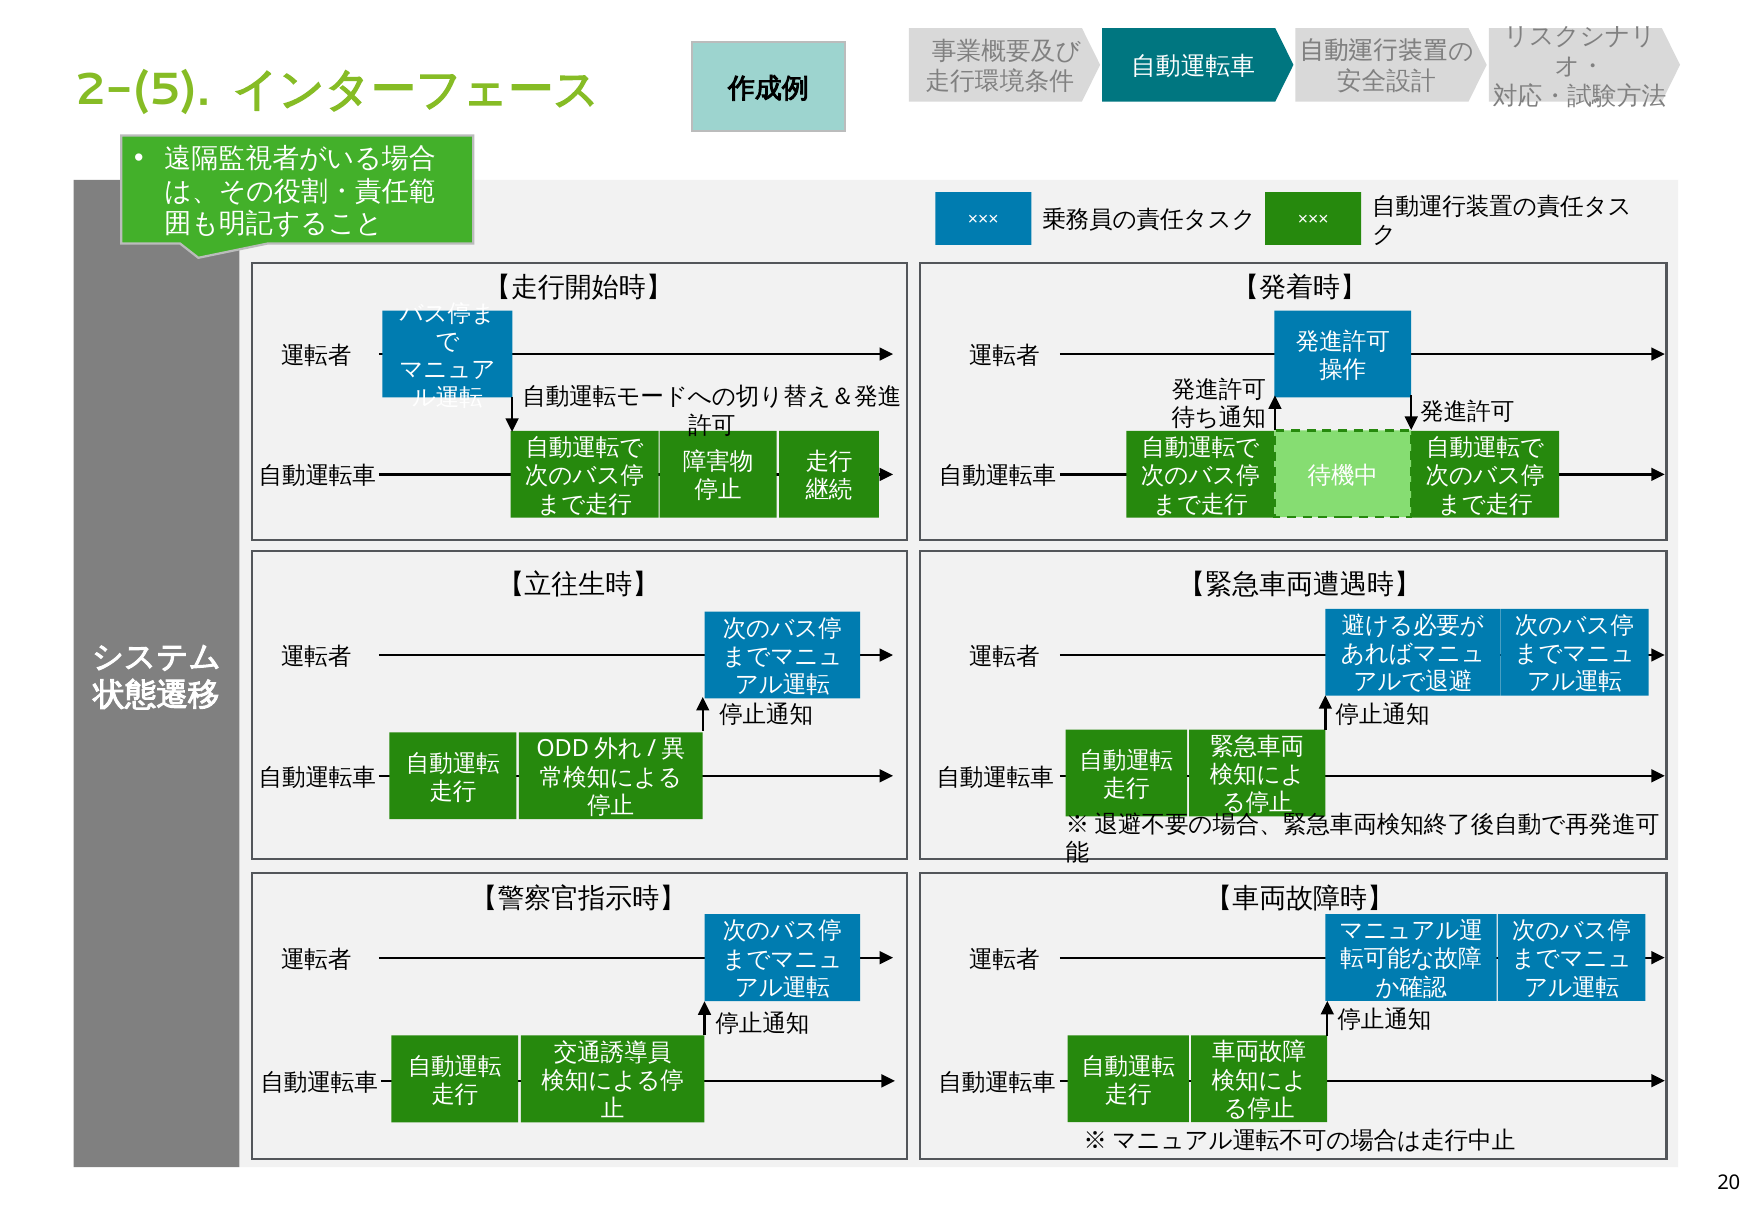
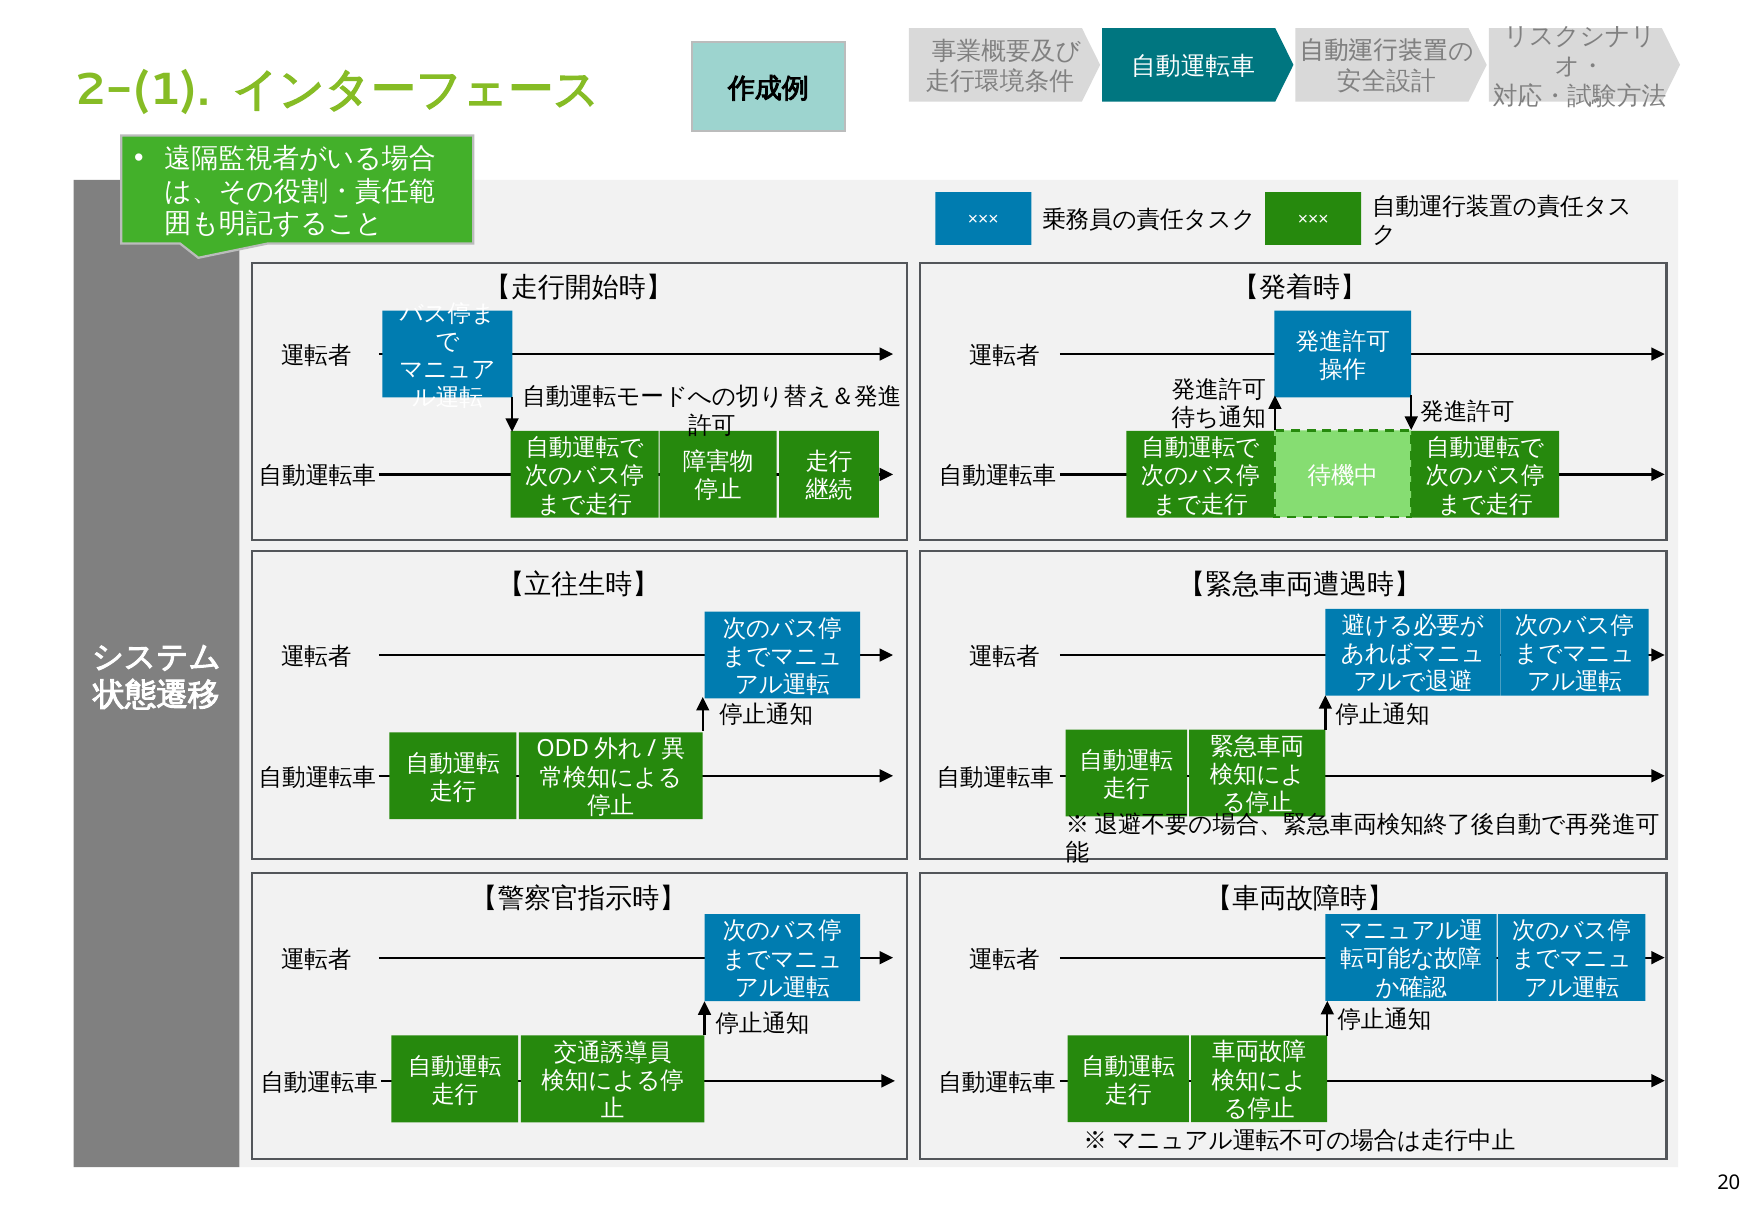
2-(5: 2-(5 -> 2-(1 (142, 89)
